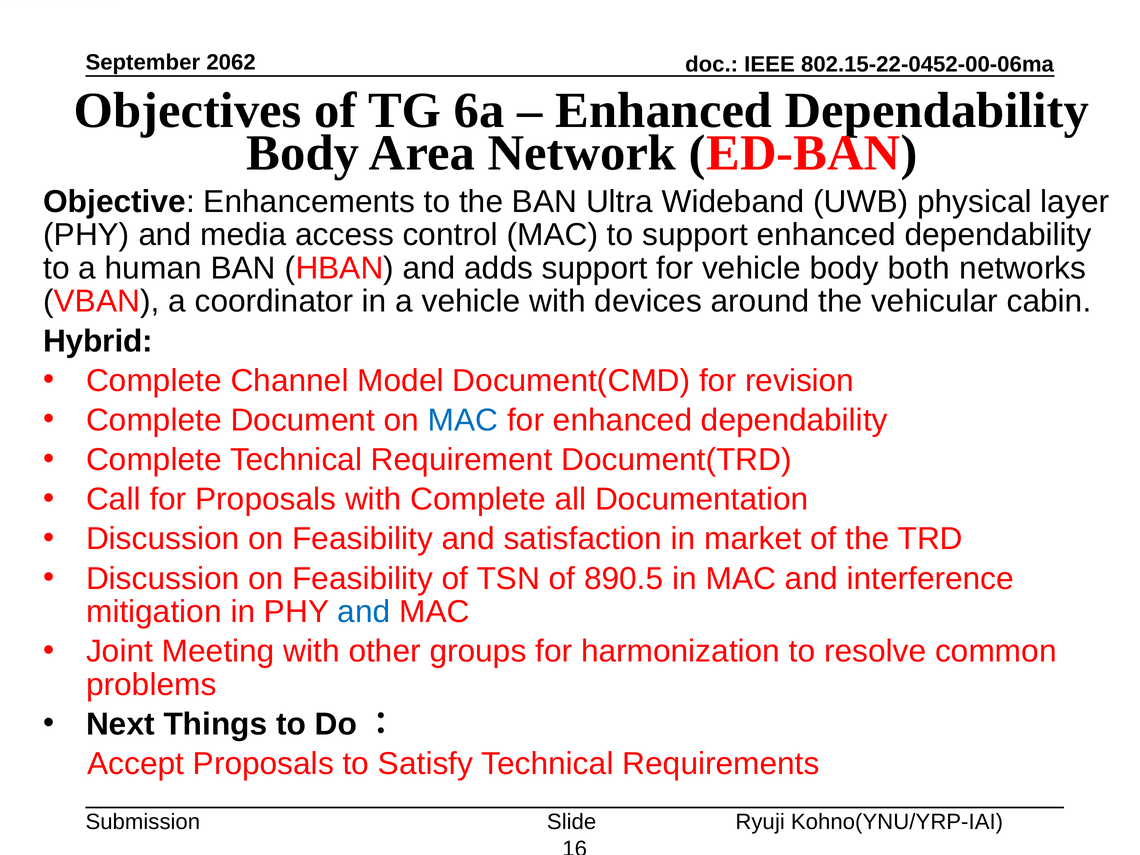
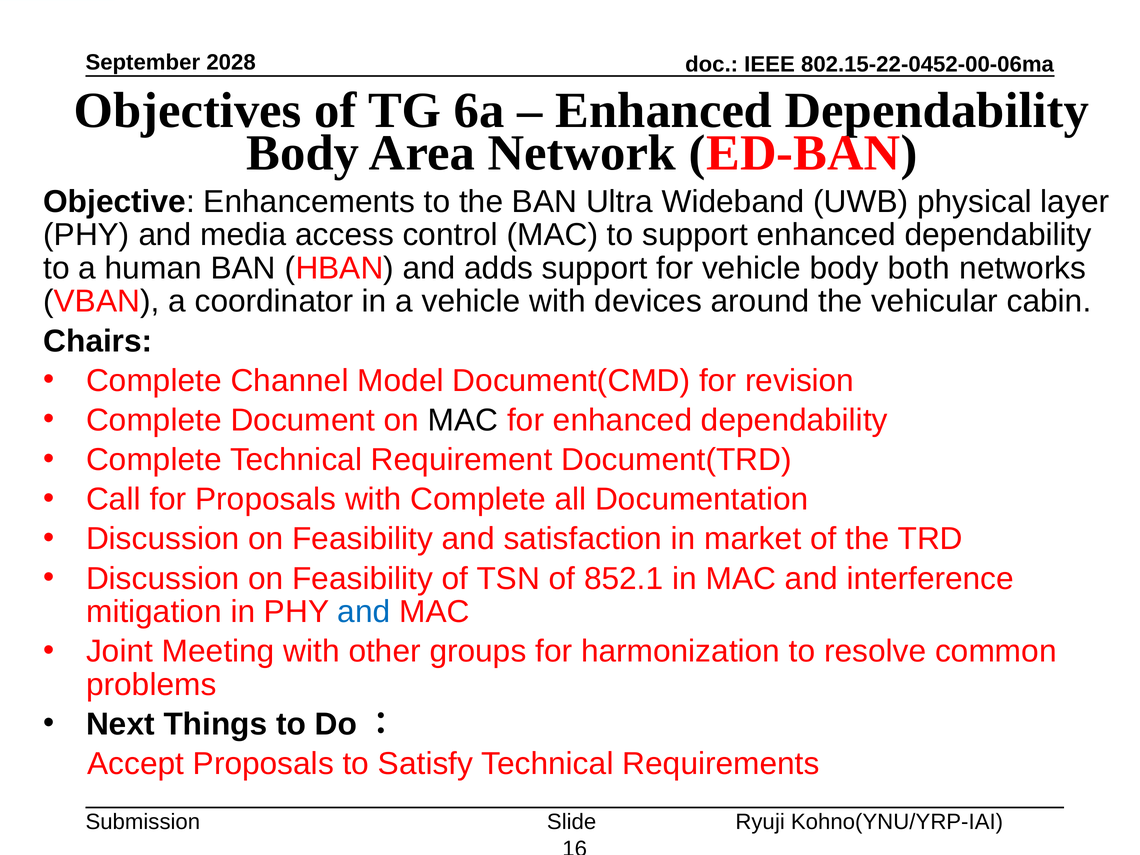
2062: 2062 -> 2028 (231, 62)
Hybrid: Hybrid -> Chairs (98, 341)
MAC colour: blue -> black (463, 420)
890.5: 890.5 -> 852.1 (624, 579)
